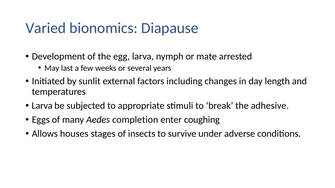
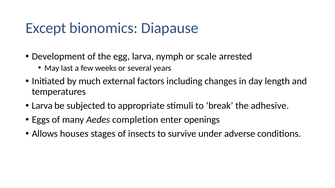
Varied: Varied -> Except (46, 28)
mate: mate -> scale (207, 57)
sunlit: sunlit -> much (90, 81)
coughing: coughing -> openings (202, 120)
